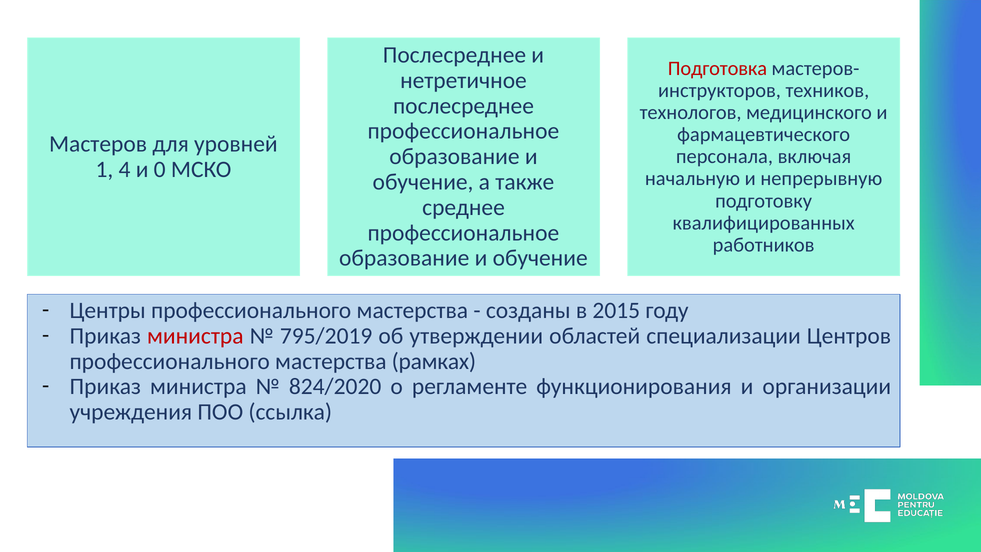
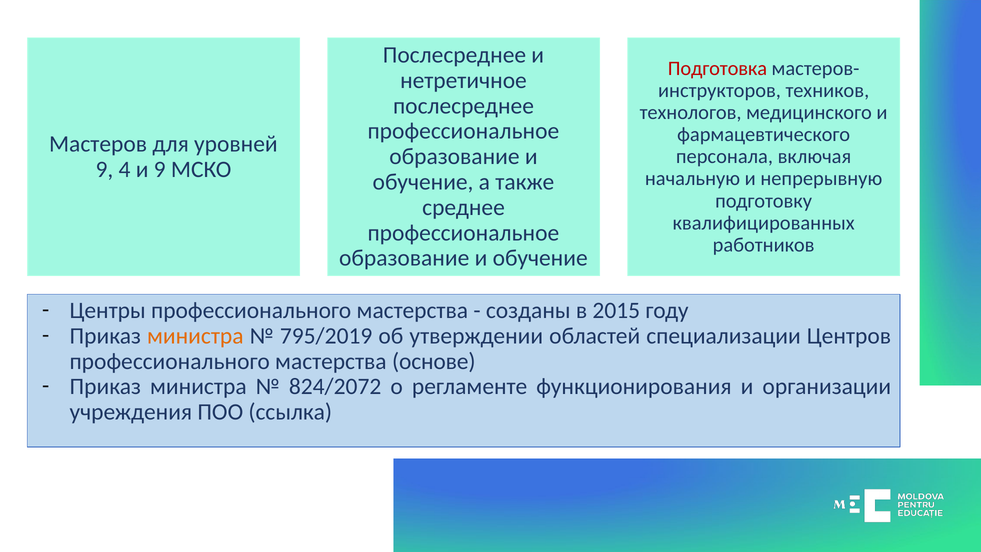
1: 1 -> 9 (104, 169)
и 0: 0 -> 9 (160, 169)
министра colour: red -> orange (195, 336)
рамках: рамках -> основе (434, 361)
824/2020: 824/2020 -> 824/2072 (335, 387)
